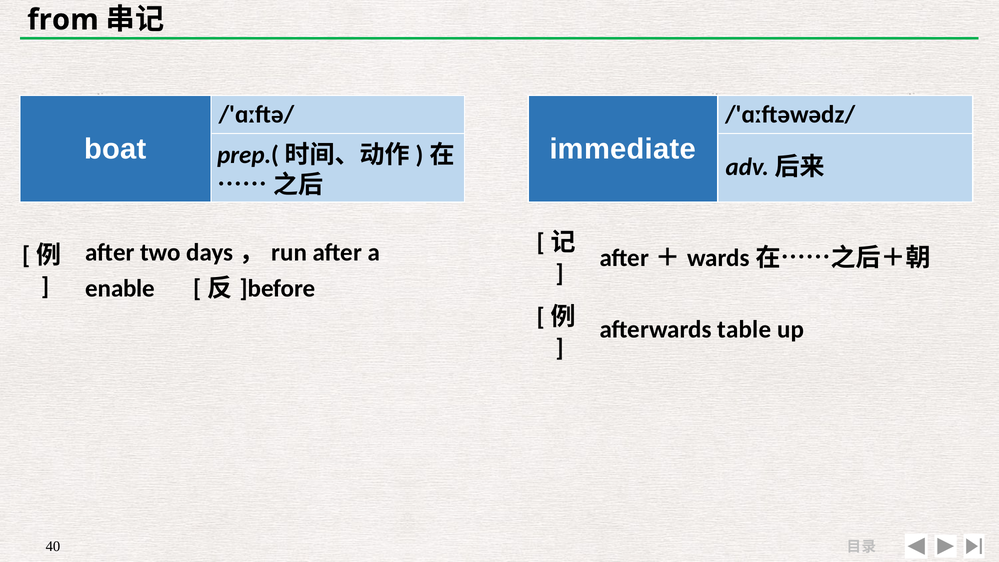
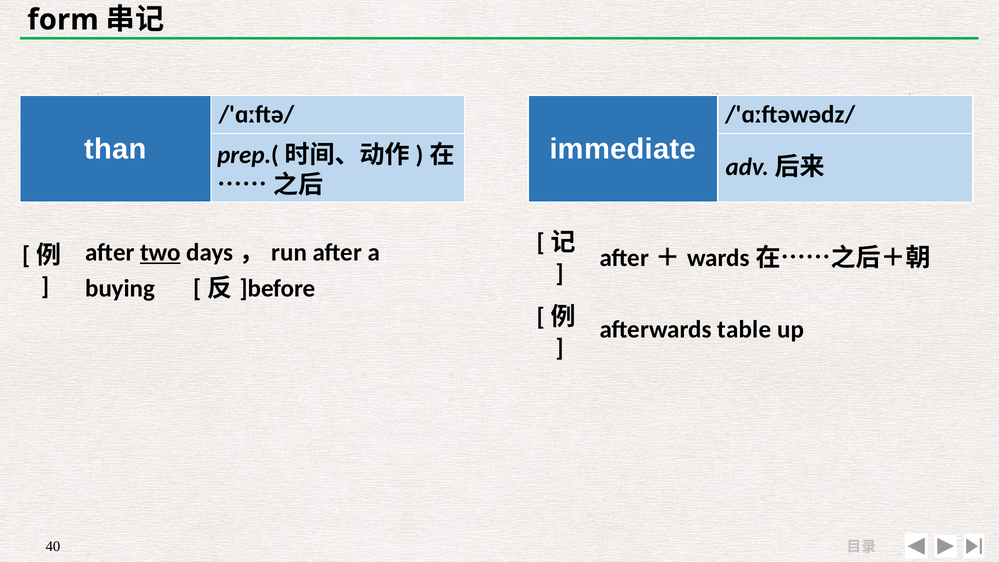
from: from -> form (63, 20)
boat: boat -> than (115, 149)
two underline: none -> present (160, 252)
enable: enable -> buying (120, 289)
